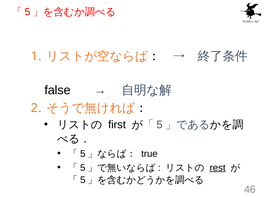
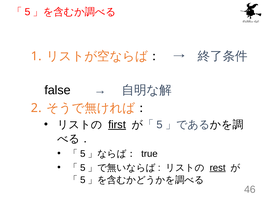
first underline: none -> present (117, 125)
